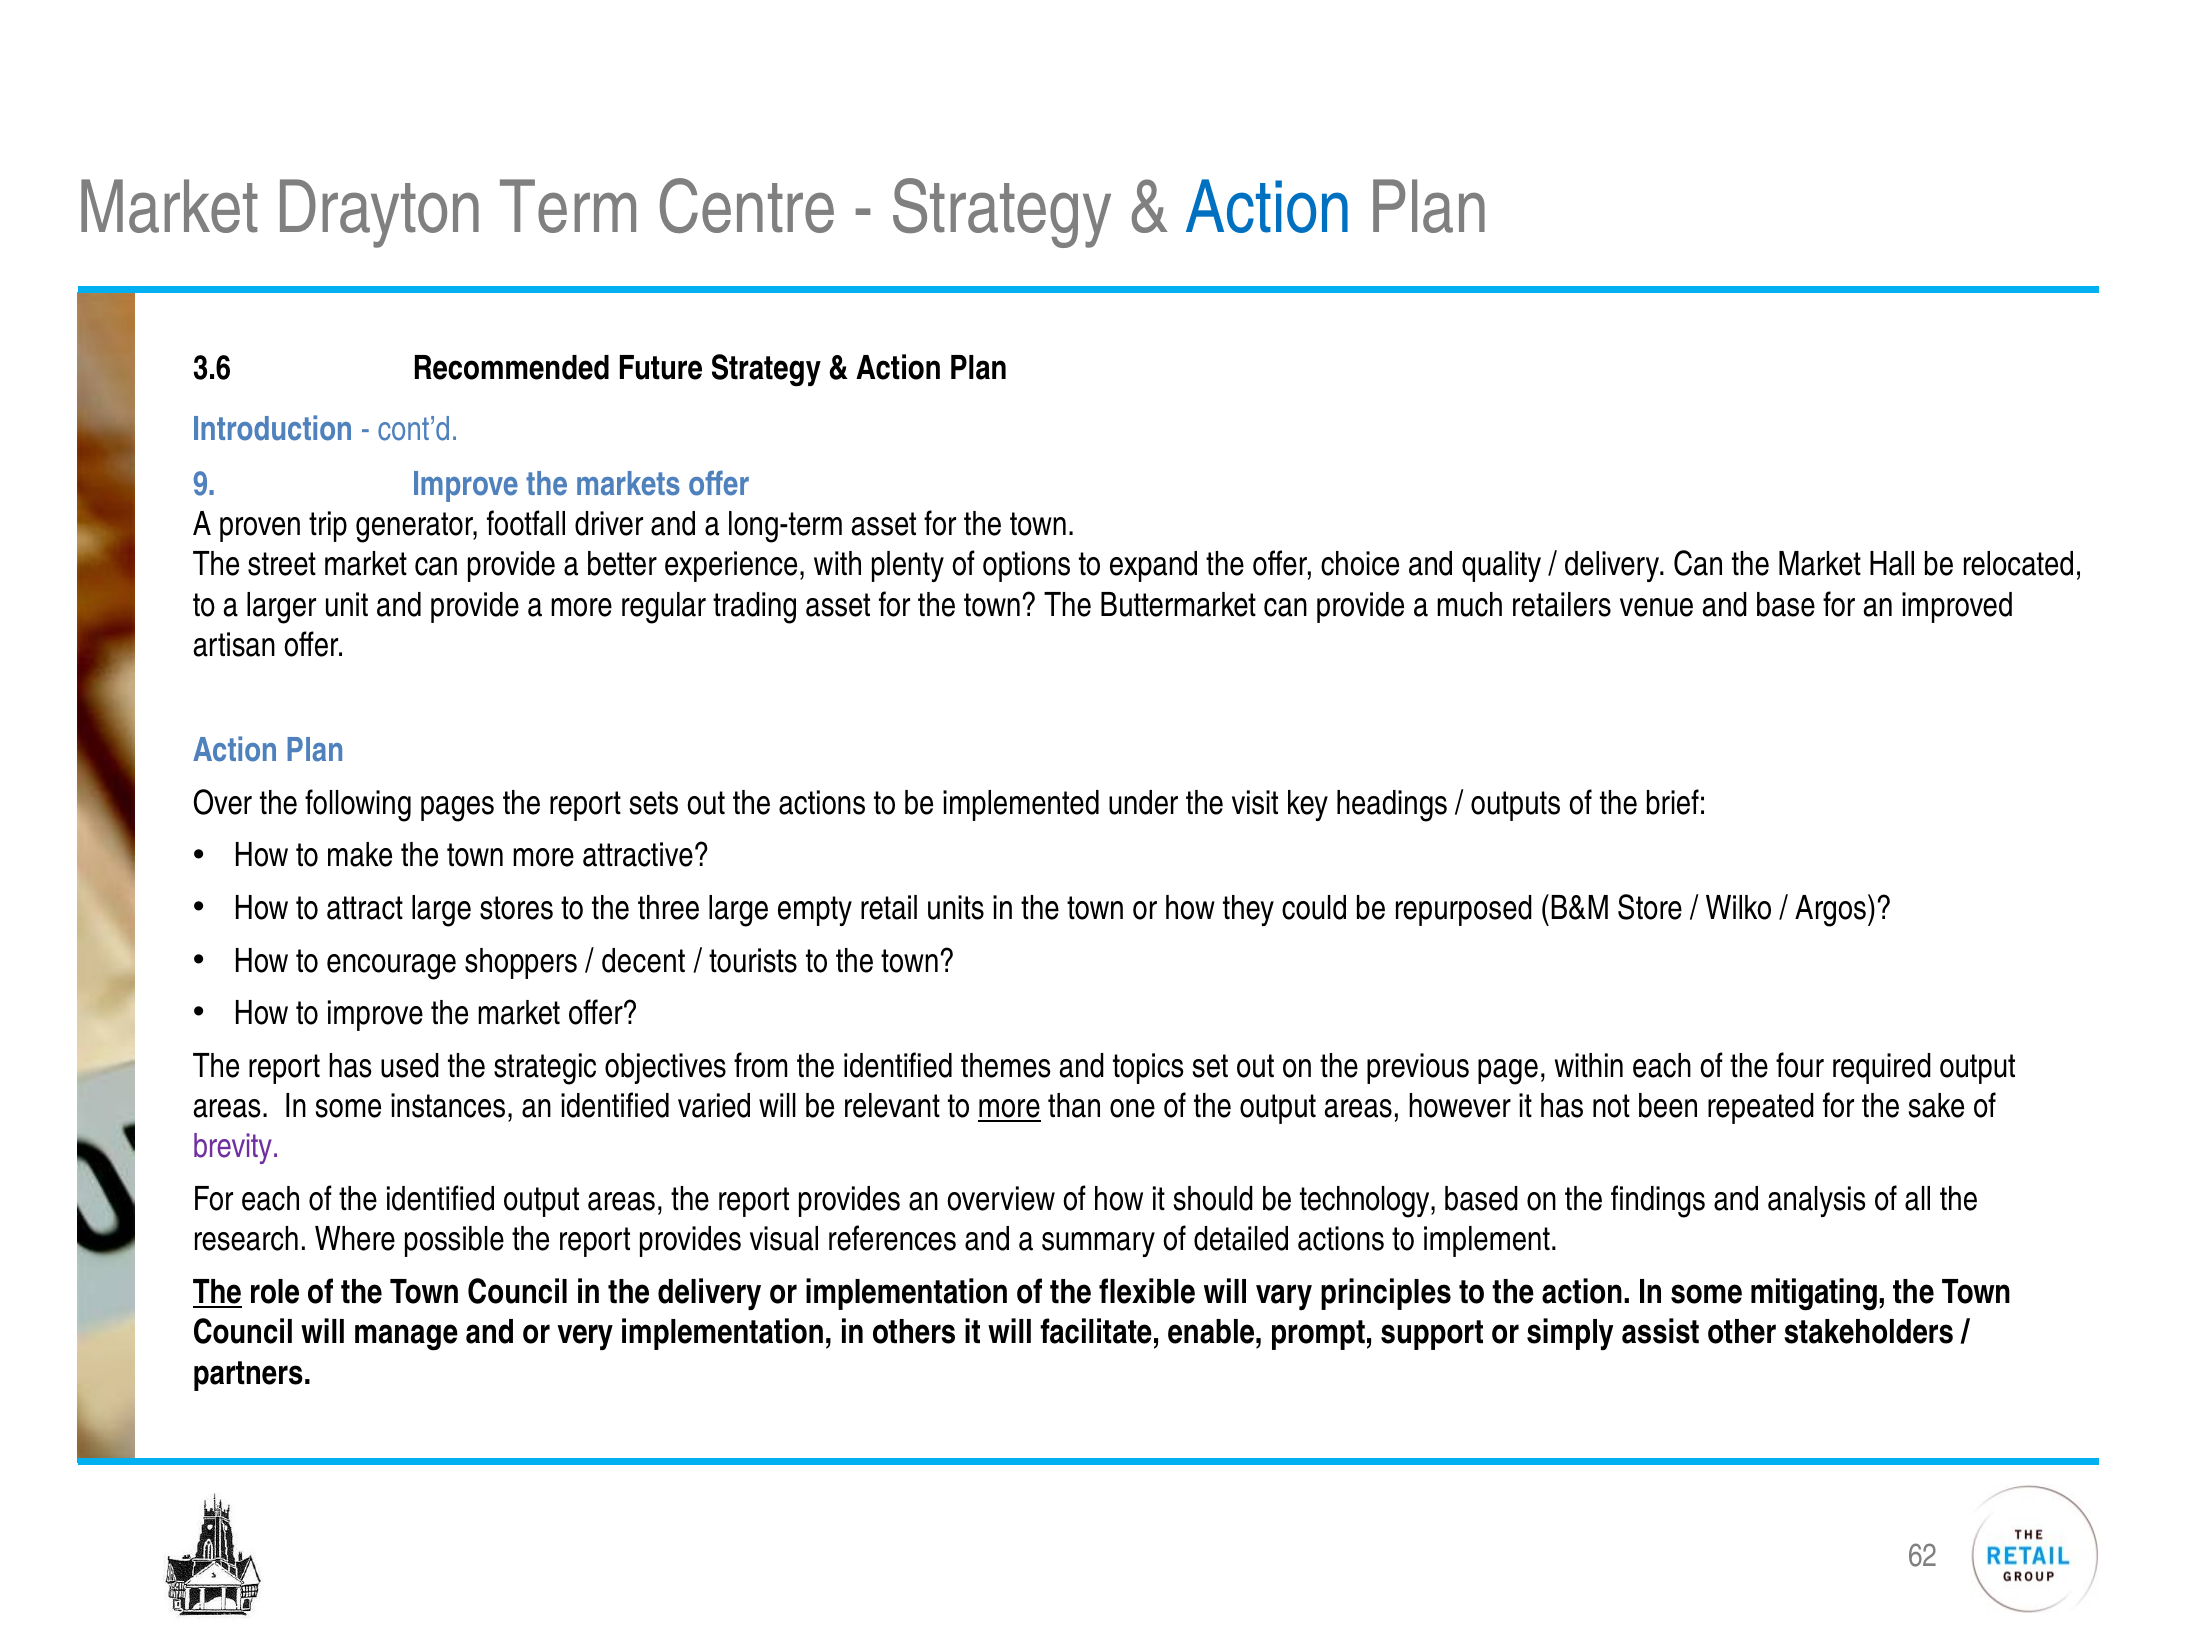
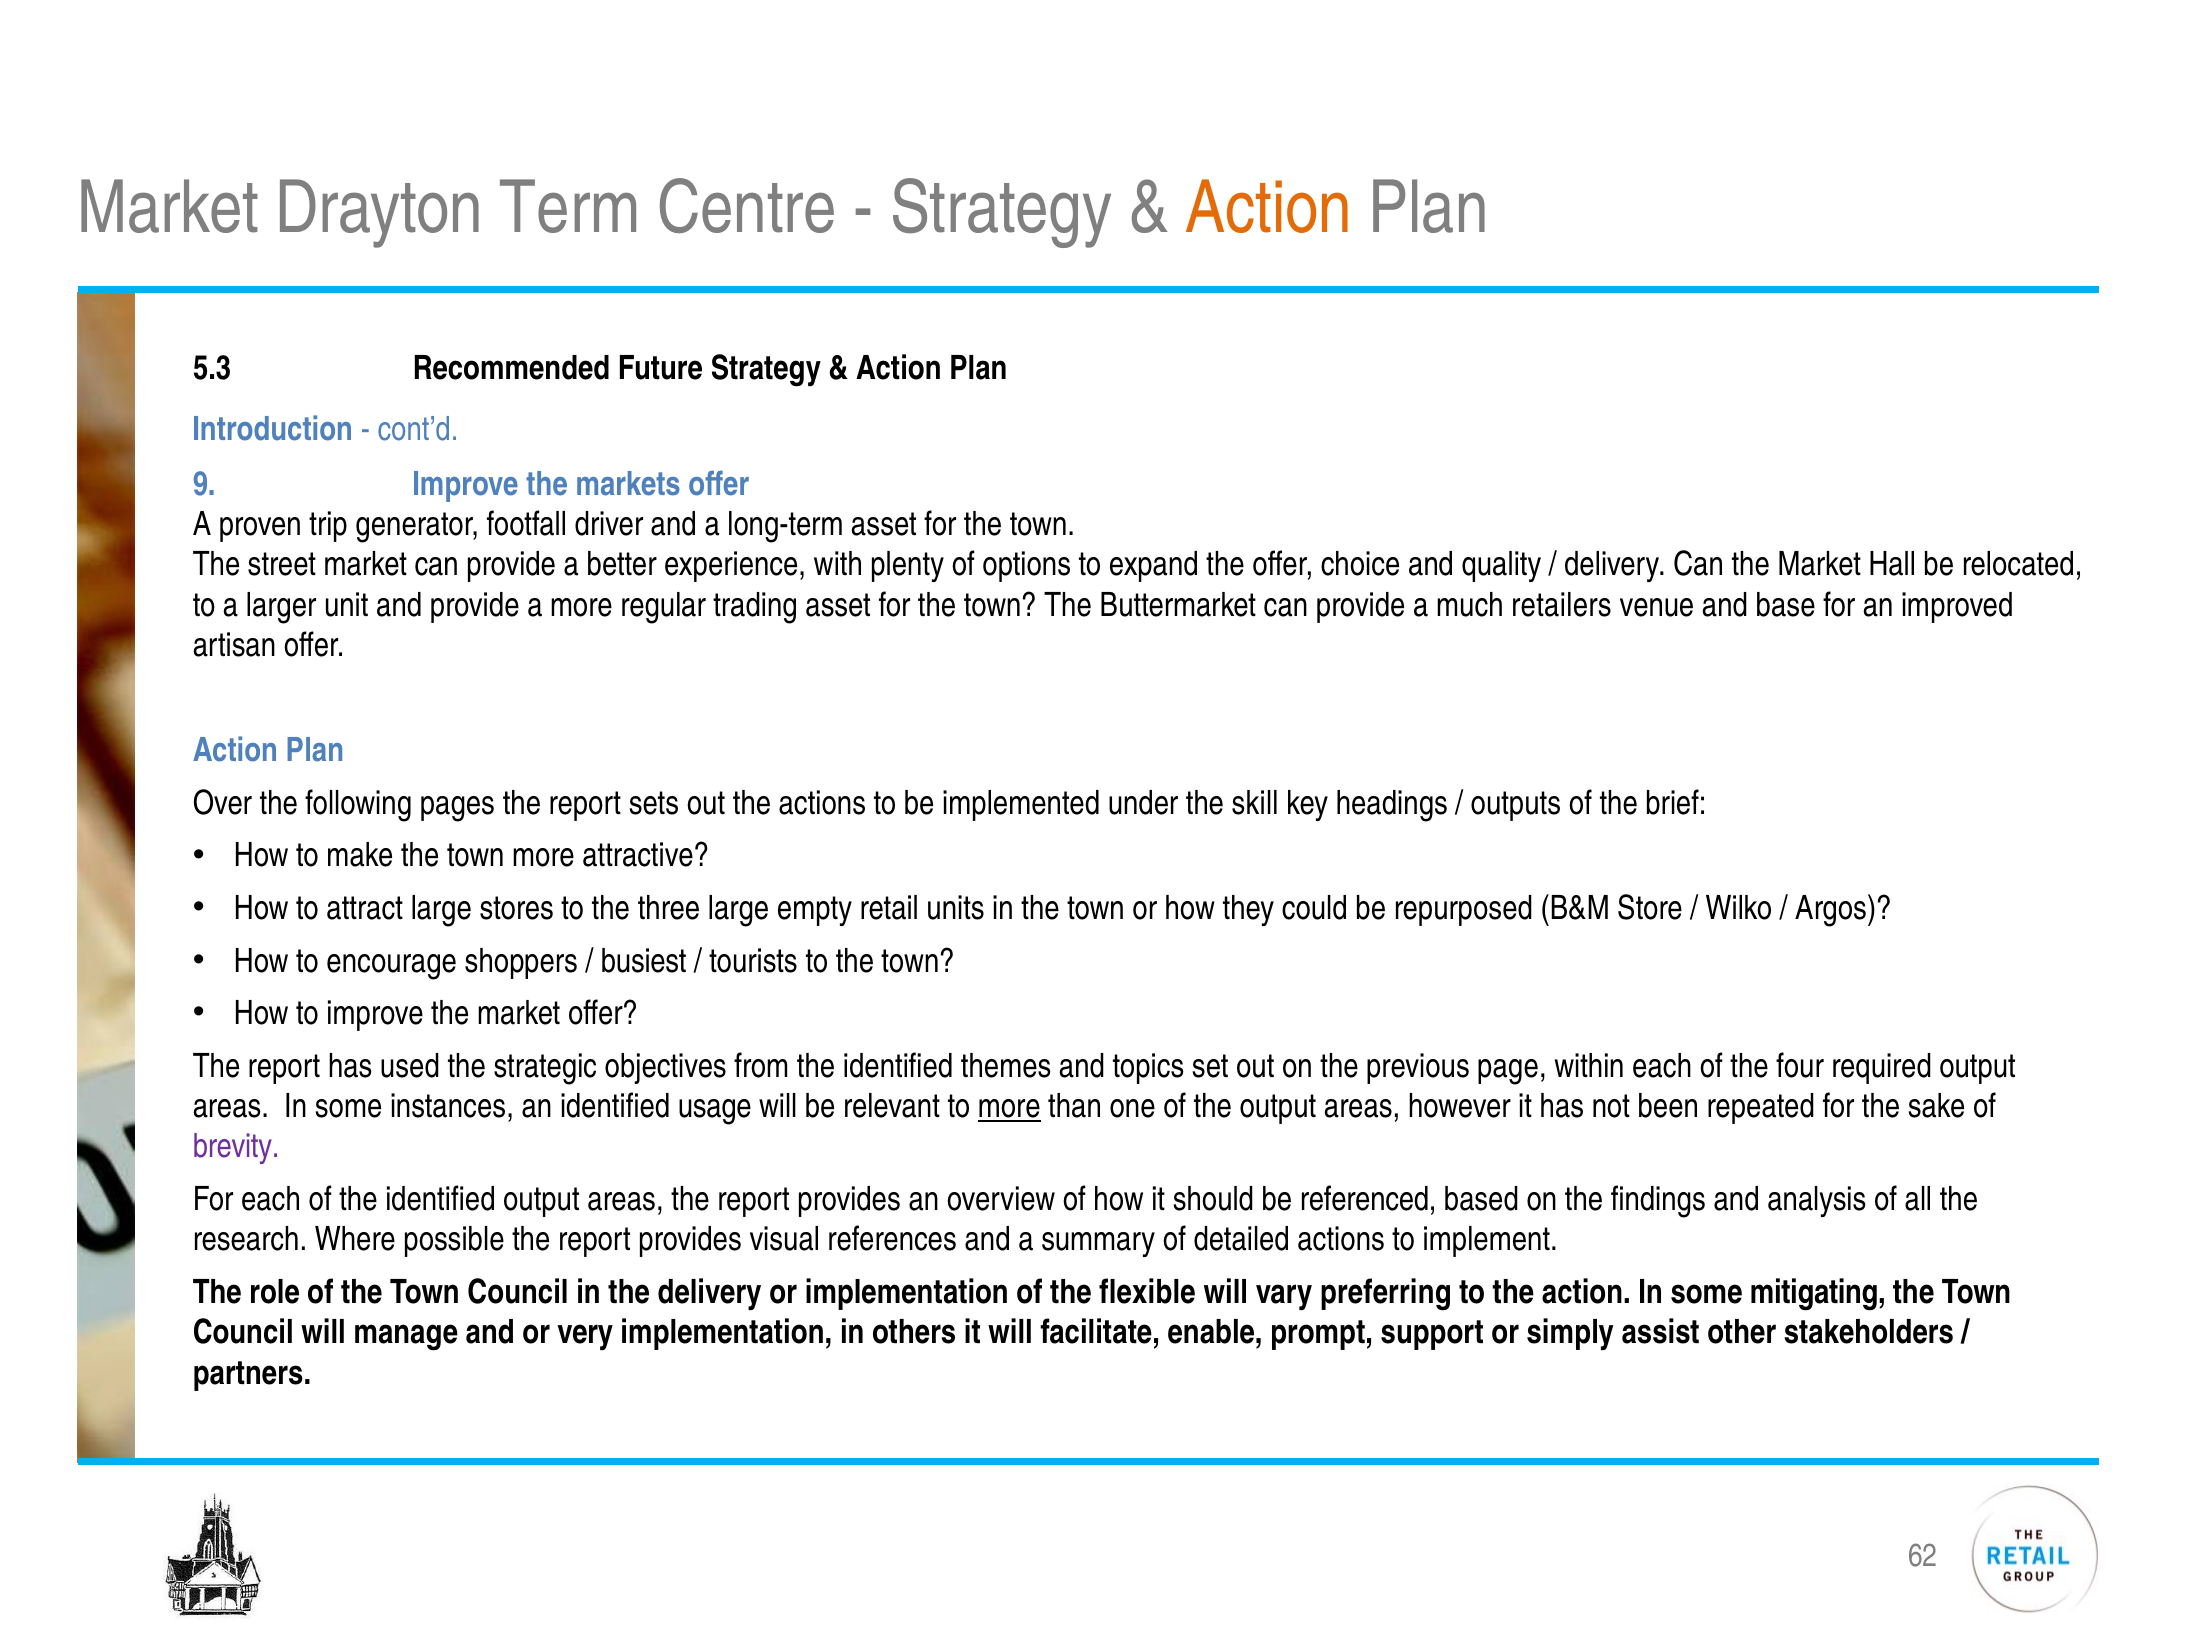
Action colour: blue -> orange (1269, 208)
3.6: 3.6 -> 5.3 (212, 368)
visit: visit -> skill (1255, 803)
decent: decent -> busiest (644, 961)
varied: varied -> usage (715, 1106)
technology: technology -> referenced (1368, 1199)
The underline: present -> none (217, 1292)
principles: principles -> preferring (1386, 1292)
